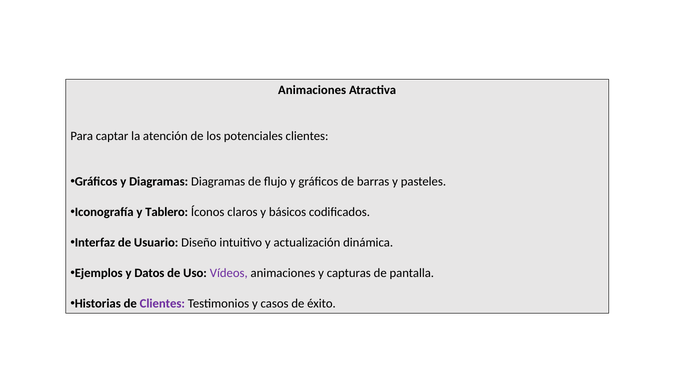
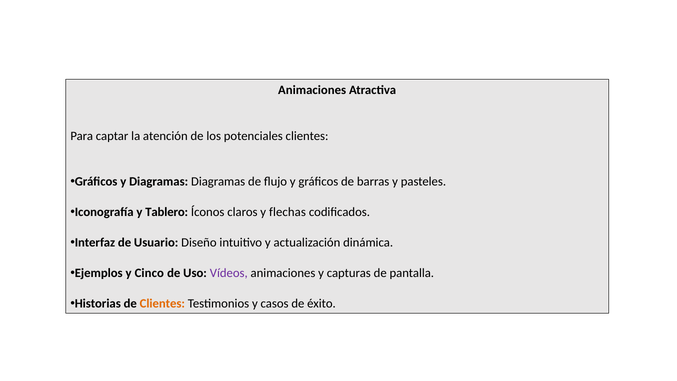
básicos: básicos -> flechas (287, 212)
Datos: Datos -> Cinco (149, 273)
Clientes colour: purple -> orange (162, 304)
